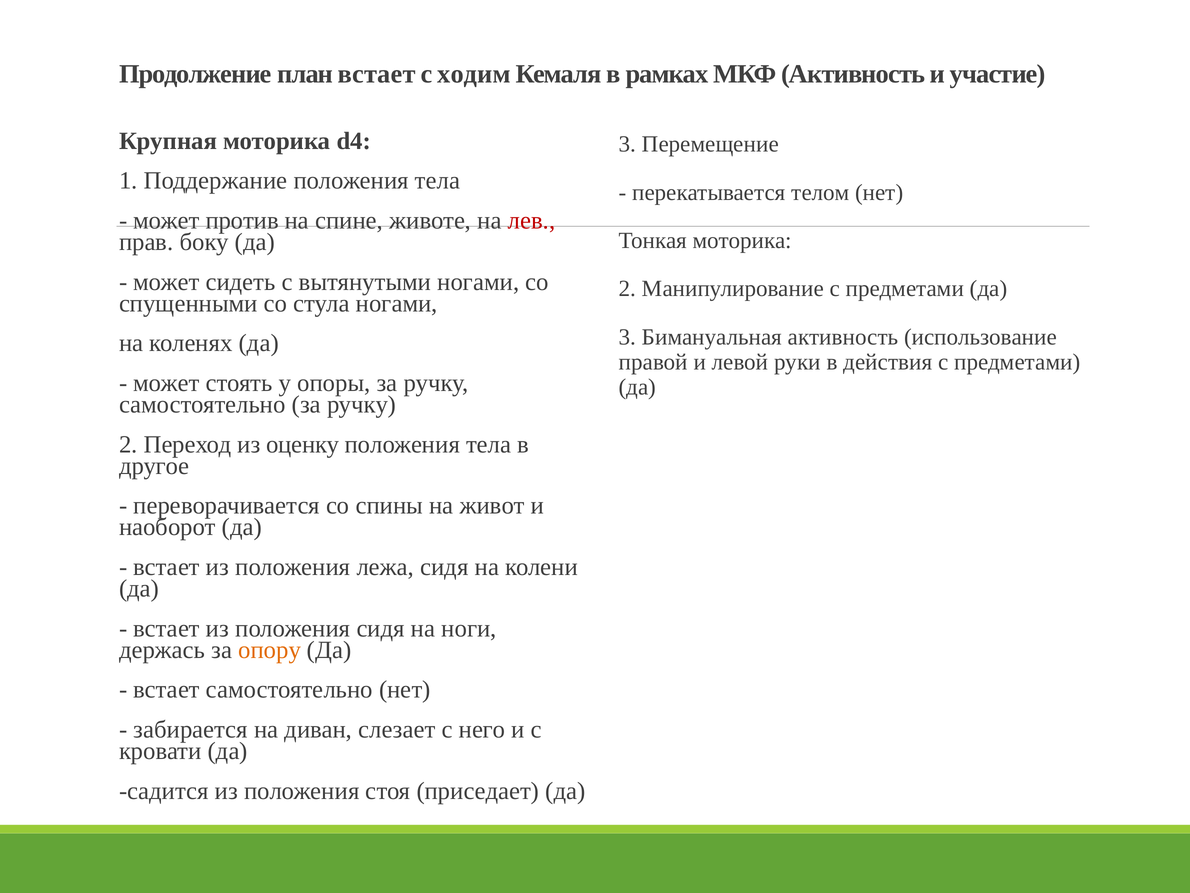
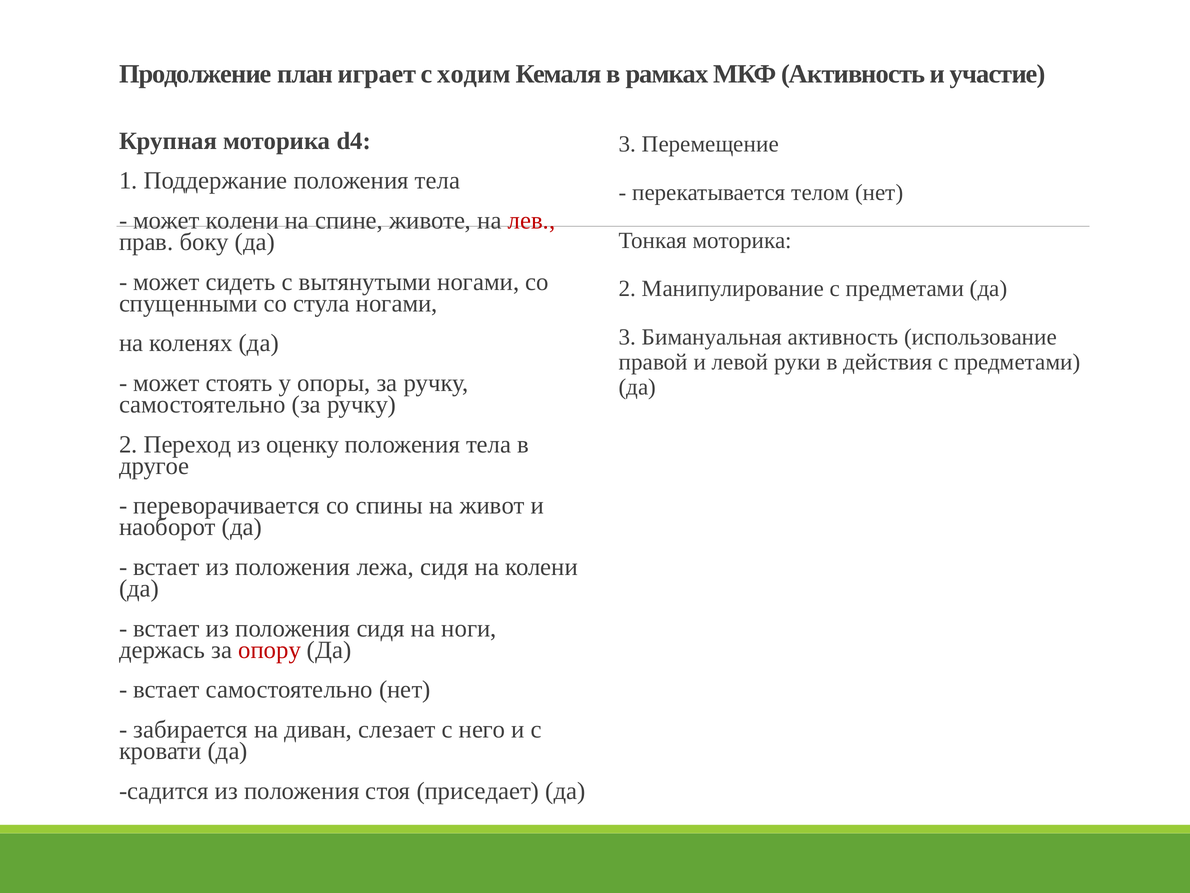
план встает: встает -> играет (377, 74)
может против: против -> колени (242, 220)
опору colour: orange -> red (270, 649)
